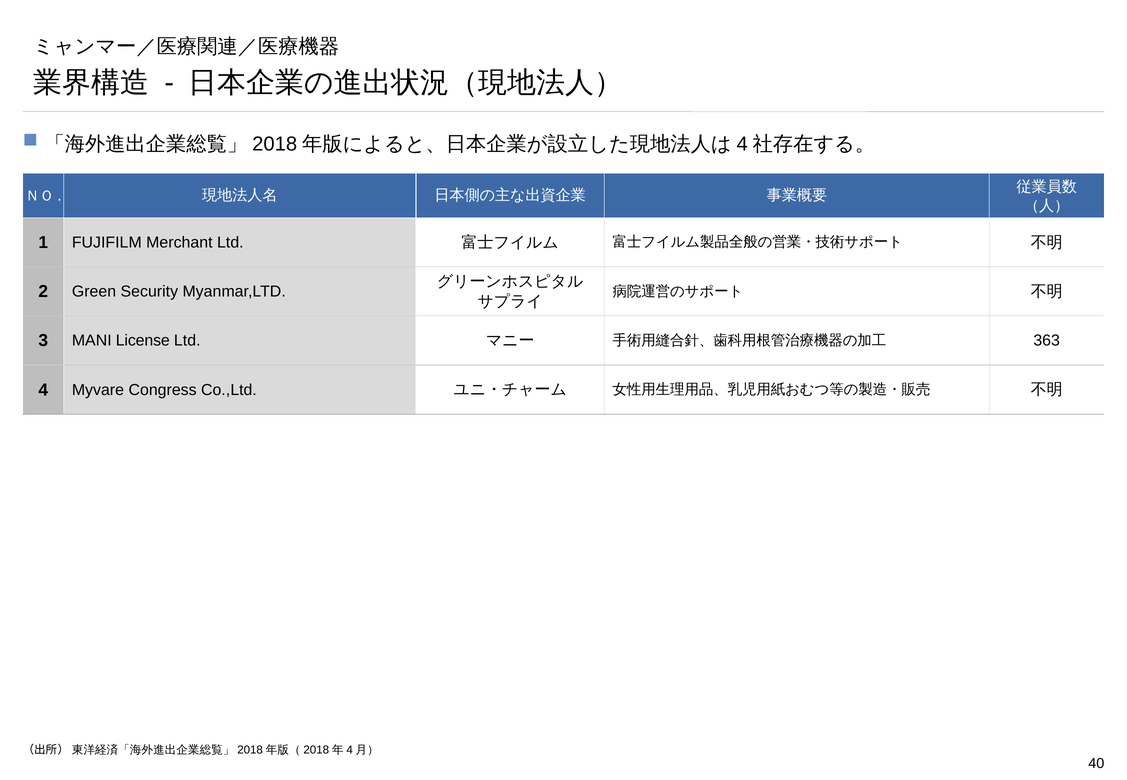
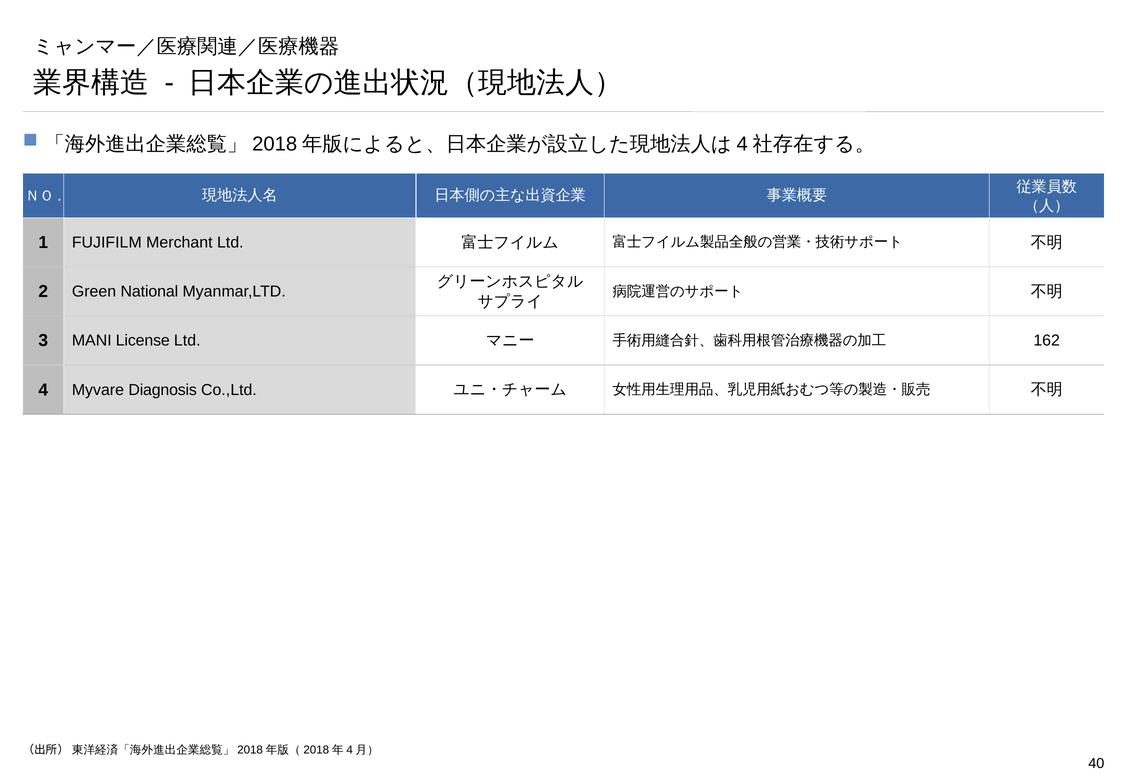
Security: Security -> National (149, 292)
363: 363 -> 162 (1047, 341)
Congress: Congress -> Diagnosis (163, 390)
